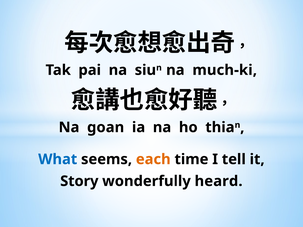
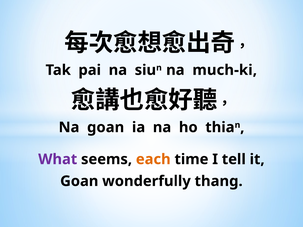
What colour: blue -> purple (58, 159)
Story: Story -> Goan (79, 181)
heard: heard -> thang (219, 181)
